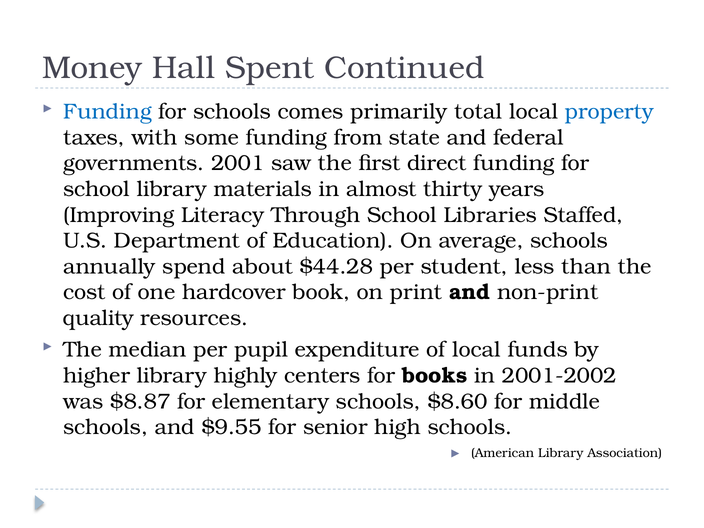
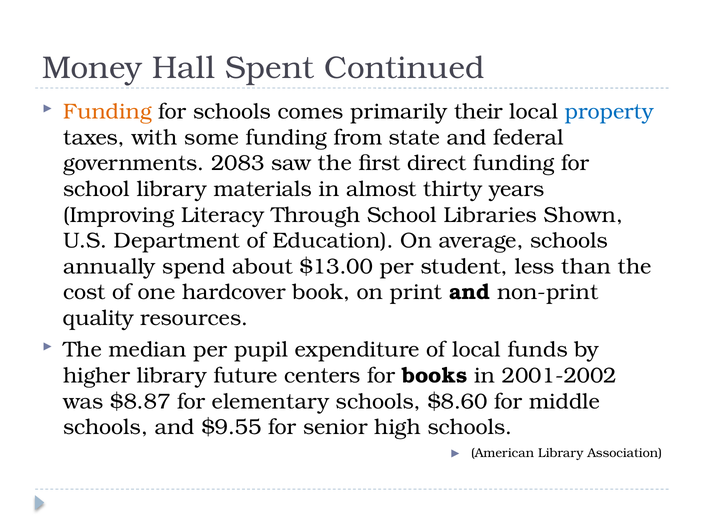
Funding colour: blue -> orange (107, 112)
total: total -> their (478, 112)
2001: 2001 -> 2083 (238, 163)
Staffed: Staffed -> Shown (583, 215)
$44.28: $44.28 -> $13.00 (336, 267)
highly: highly -> future (246, 376)
